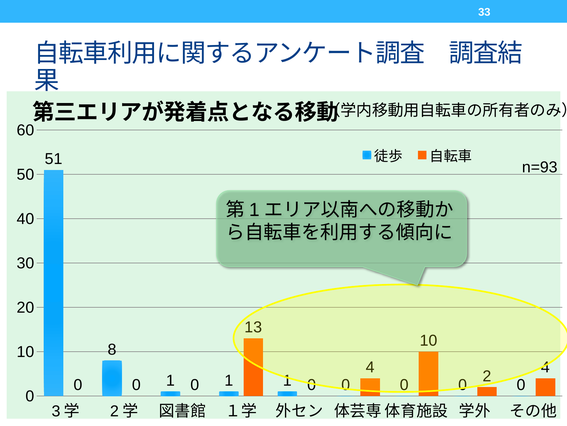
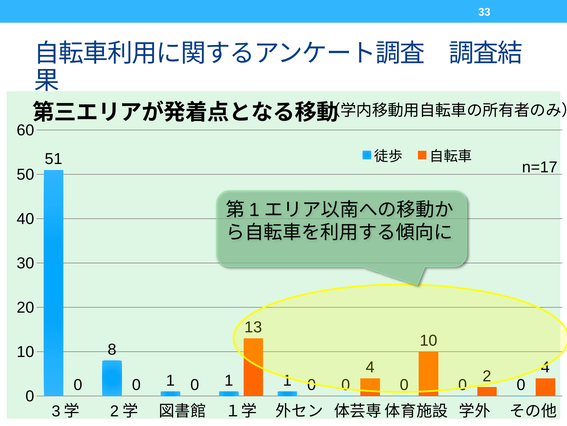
n=93: n=93 -> n=17 (540, 167)
